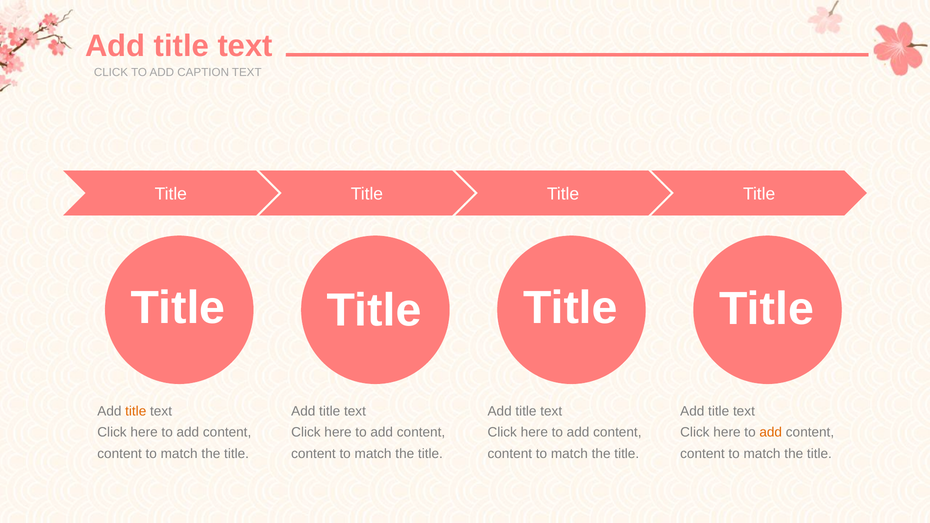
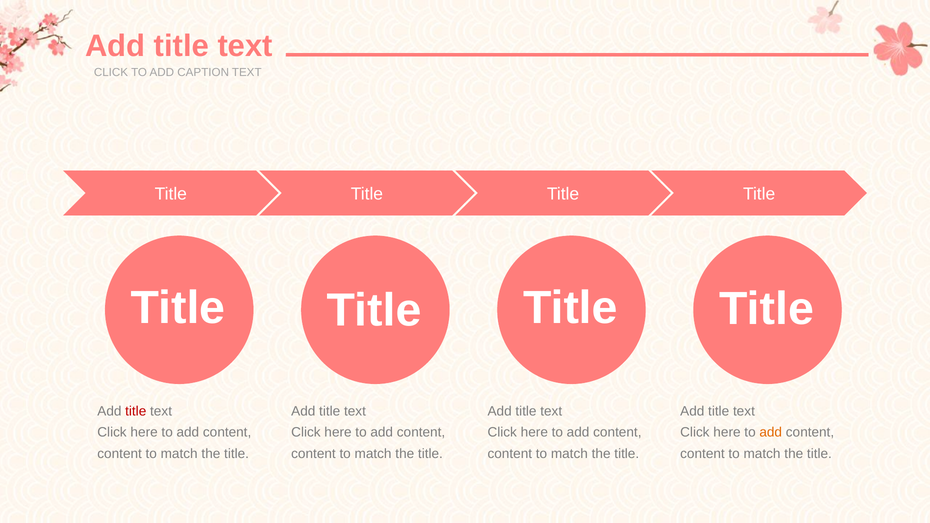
title colour: orange -> red (136, 411)
